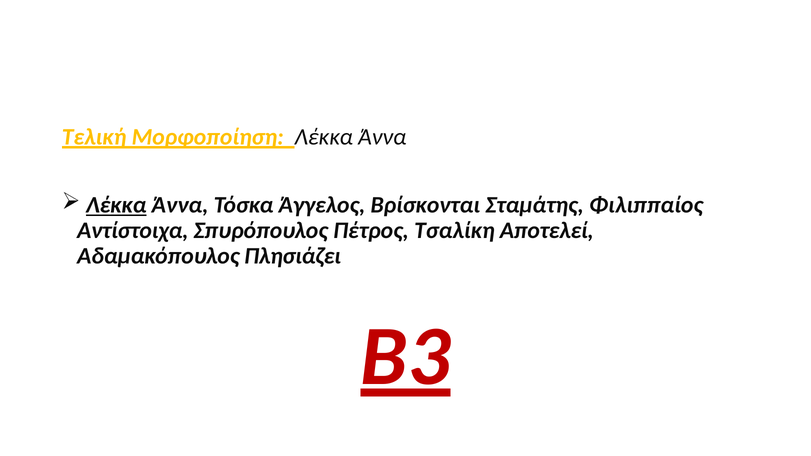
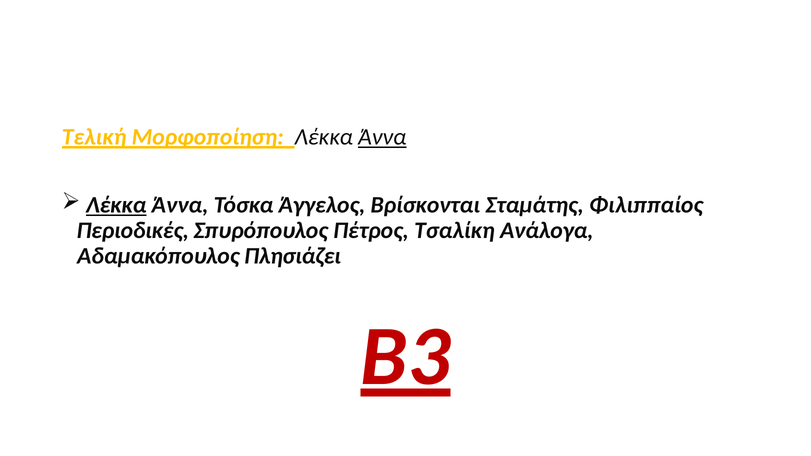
Άννα underline: none -> present (382, 137)
Αντίστοιχα: Αντίστοιχα -> Περιοδικές (133, 231)
Αποτελεί: Αποτελεί -> Ανάλογα (547, 231)
